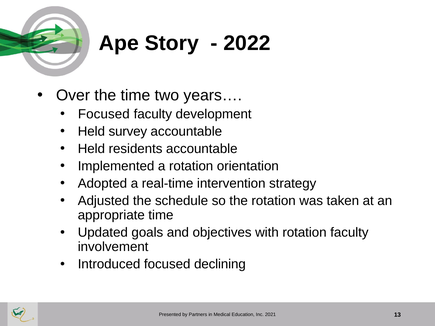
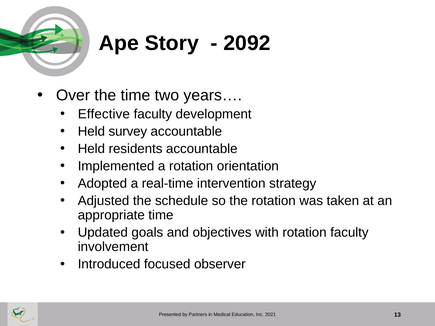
2022: 2022 -> 2092 (247, 43)
Focused: Focused -> Effective (104, 114)
declining: declining -> observer (220, 264)
